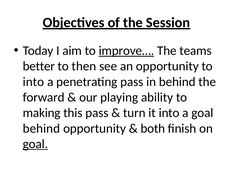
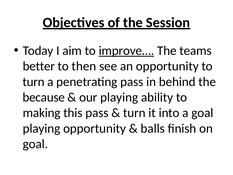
into: into -> turn (34, 82)
forward: forward -> because (44, 97)
behind: behind -> playing (42, 128)
both: both -> balls (153, 128)
goal underline: present -> none (35, 144)
